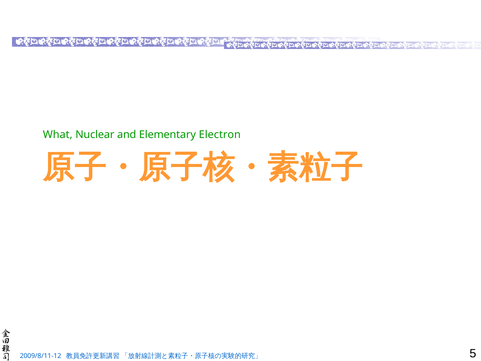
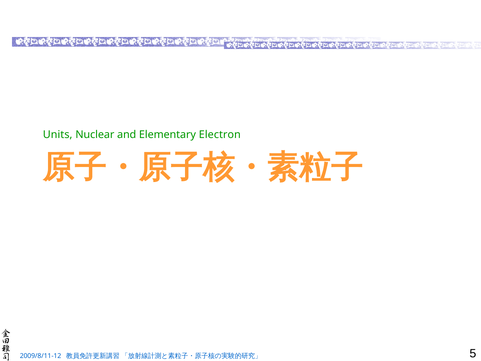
What: What -> Units (58, 135)
